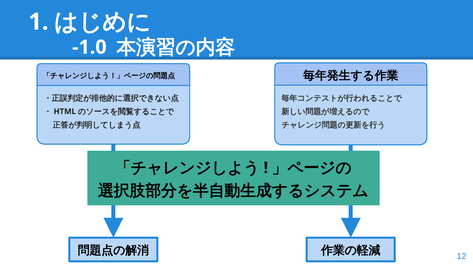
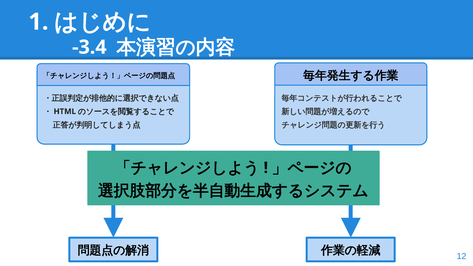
-1.0: -1.0 -> -3.4 (89, 47)
